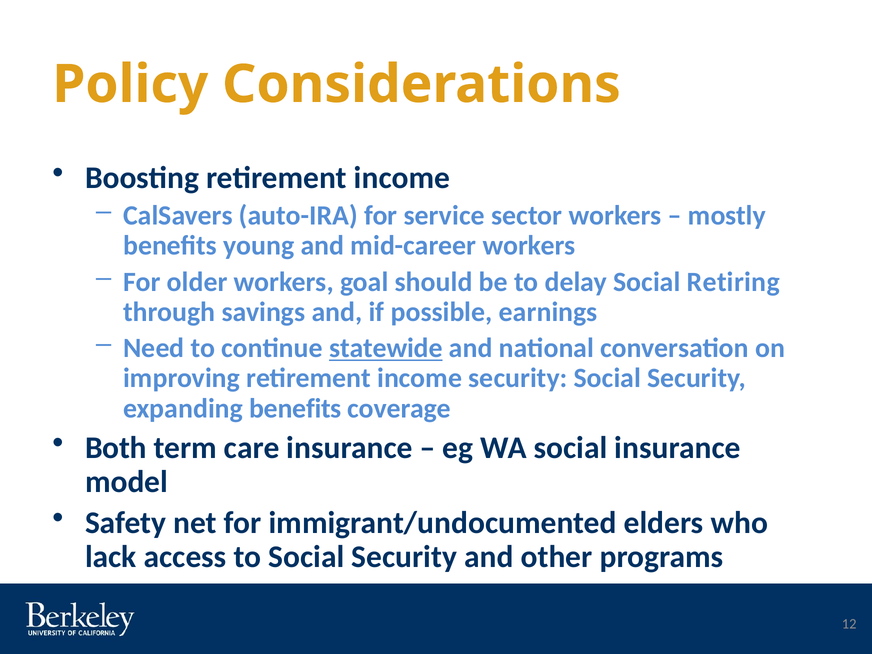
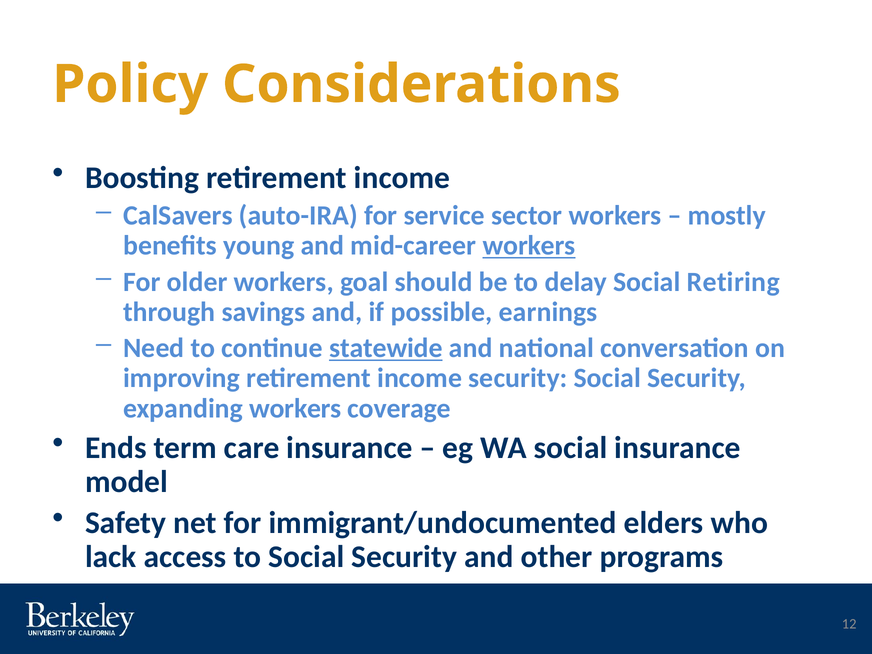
workers underline: none -> present (529, 246)
expanding benefits: benefits -> workers (295, 408)
Both: Both -> Ends (116, 448)
